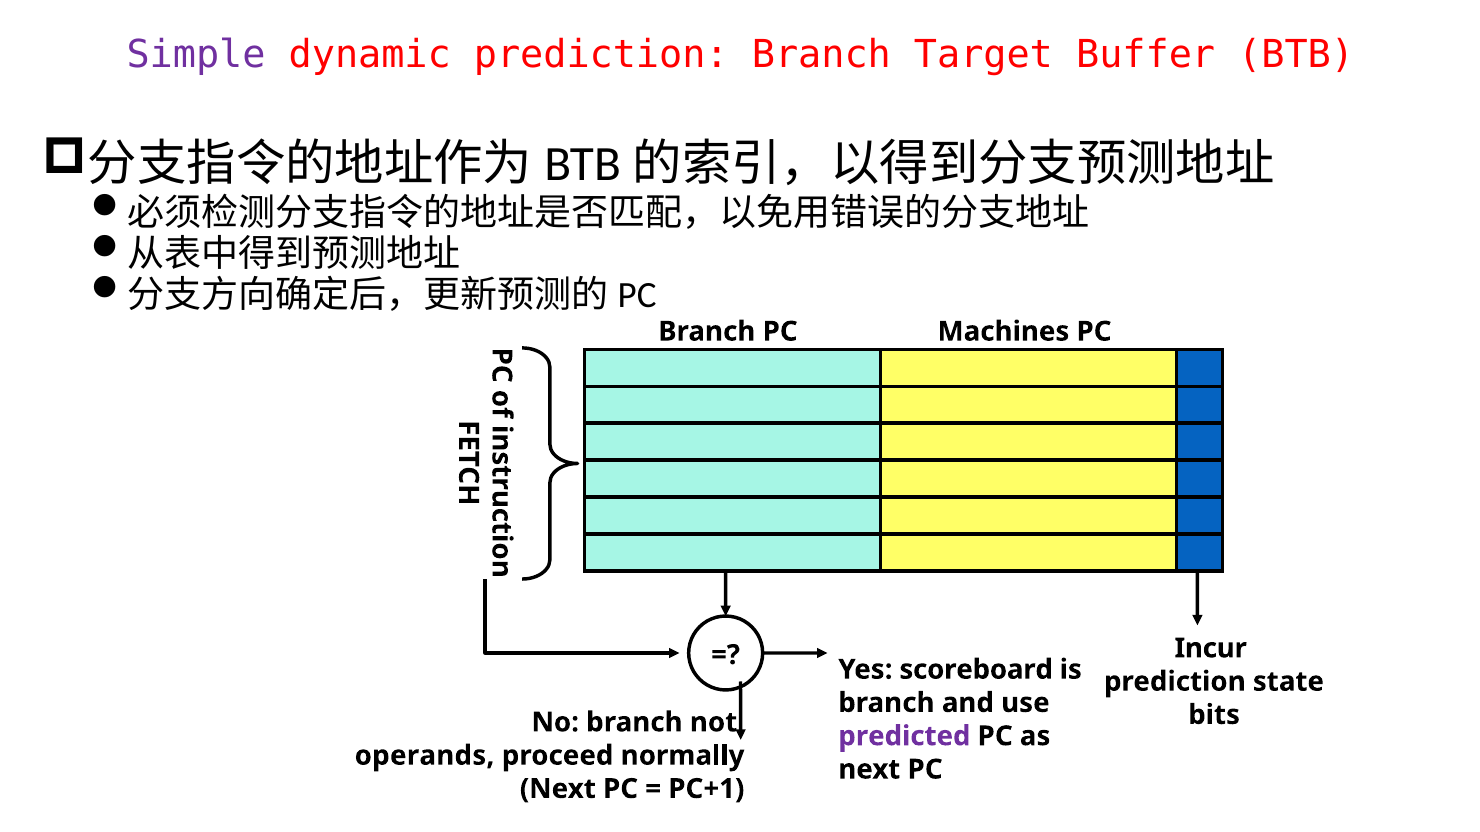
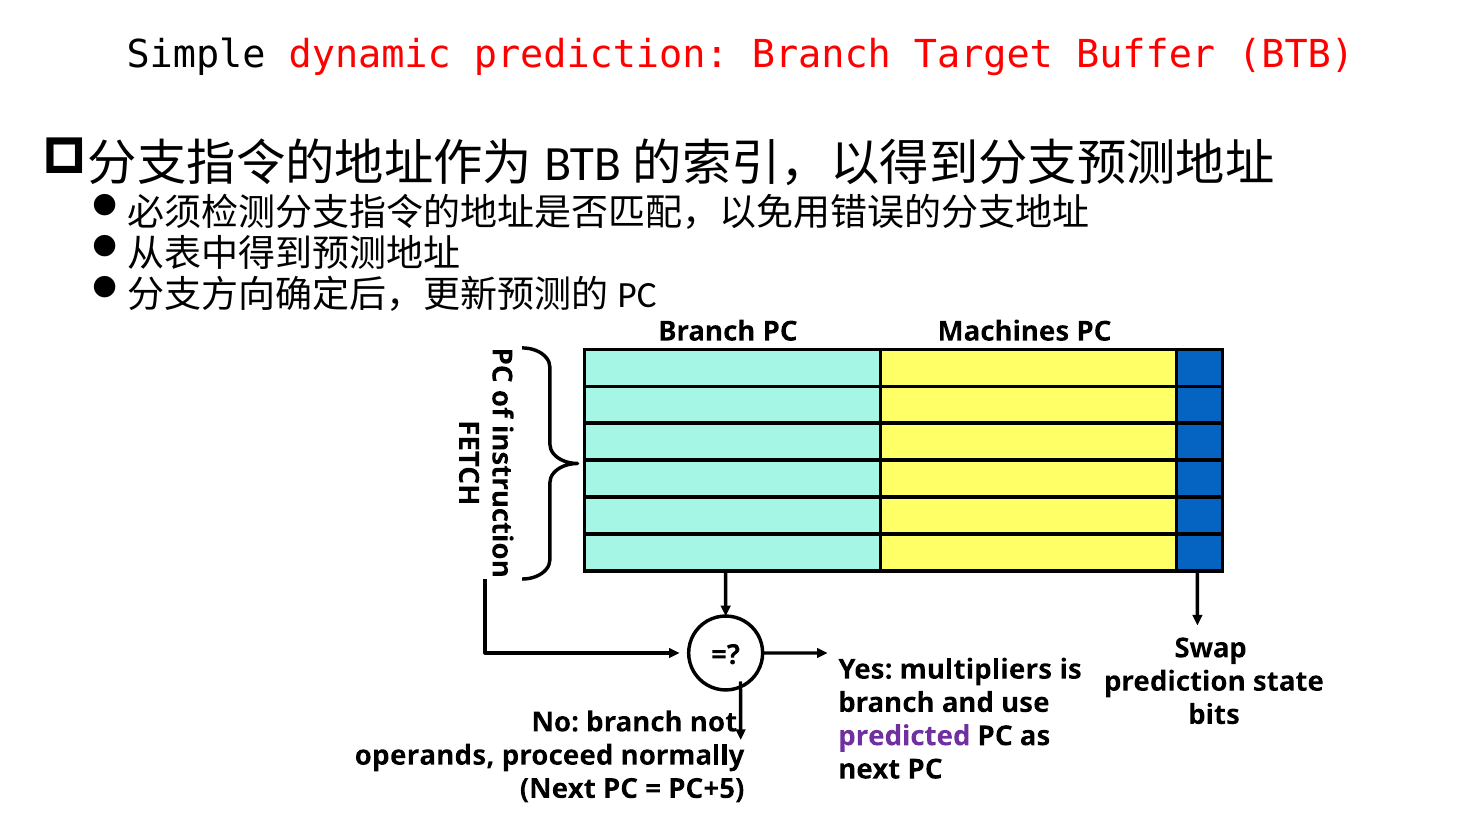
Simple colour: purple -> black (196, 55)
Incur: Incur -> Swap (1211, 649)
scoreboard: scoreboard -> multipliers (976, 670)
PC+1: PC+1 -> PC+5 (706, 789)
